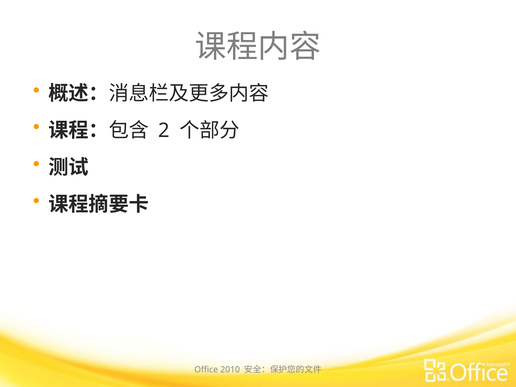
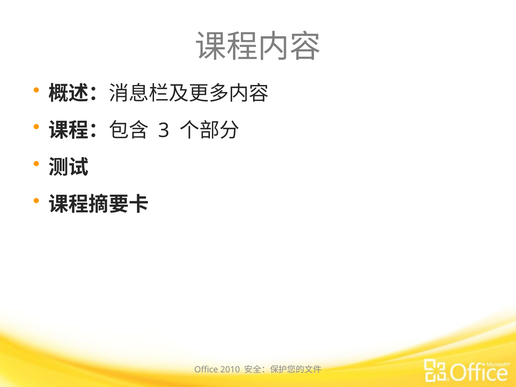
2: 2 -> 3 (164, 131)
